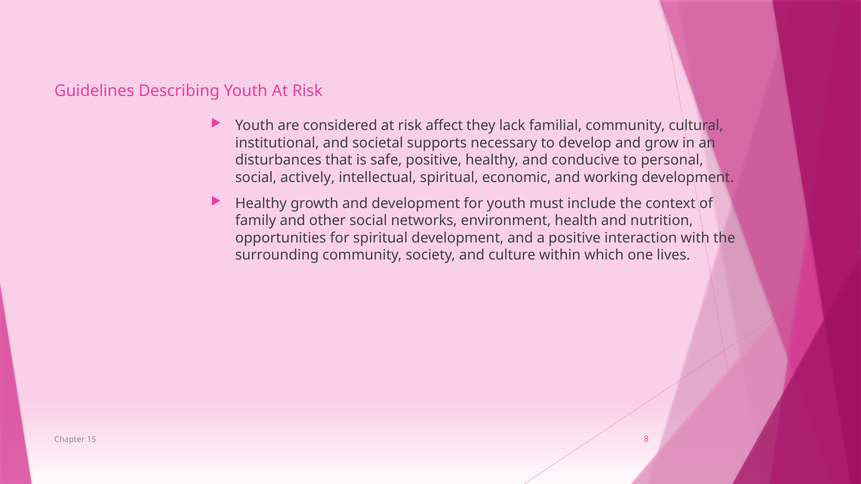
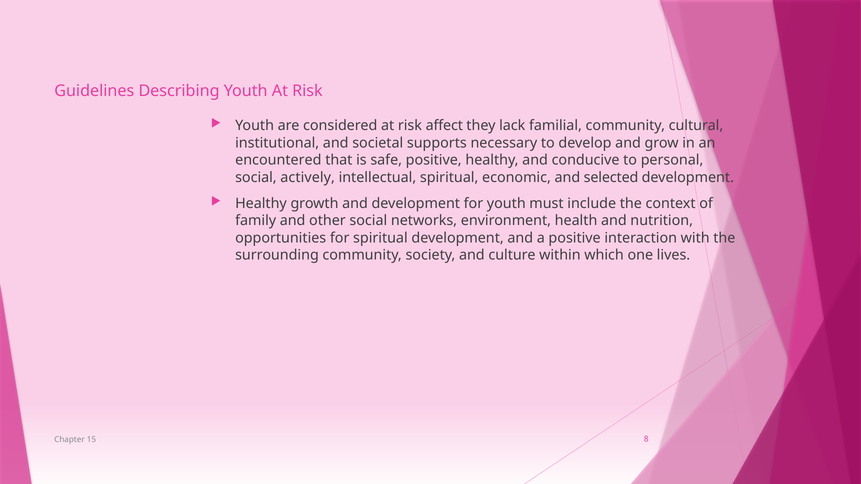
disturbances: disturbances -> encountered (278, 160)
working: working -> selected (611, 177)
